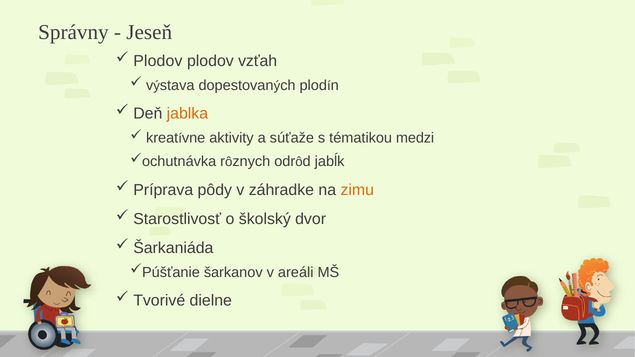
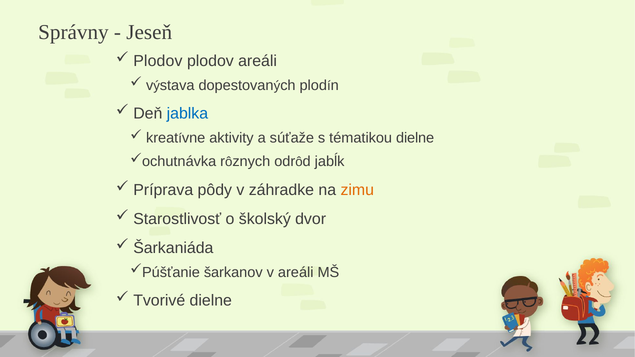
plodov vzťah: vzťah -> areáli (258, 61)
jablka colour: orange -> blue (187, 114)
tématikou medzi: medzi -> dielne (415, 138)
